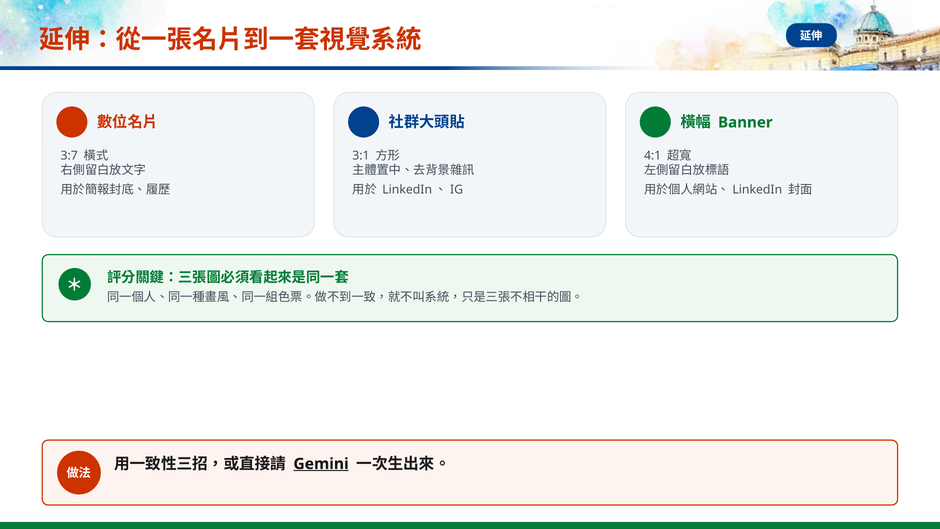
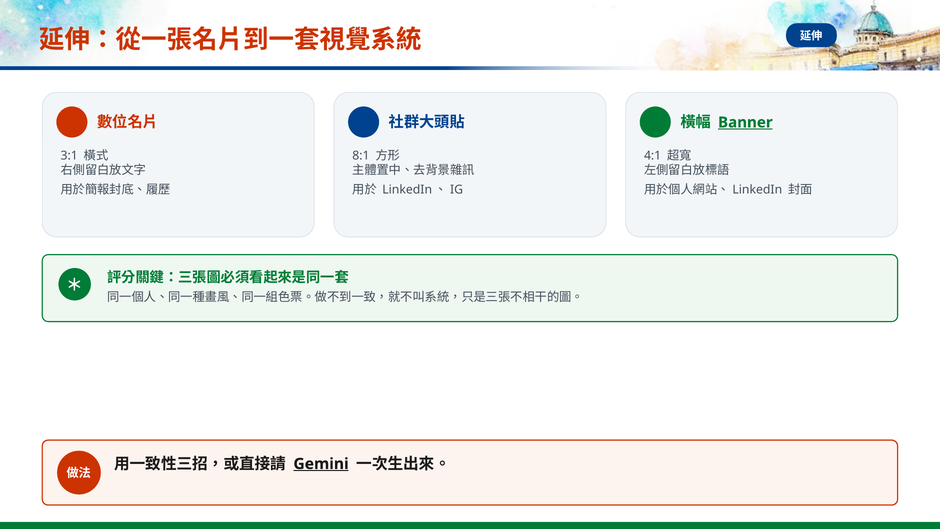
Banner underline: none -> present (745, 122)
3:7: 3:7 -> 3:1 (69, 156)
3:1: 3:1 -> 8:1 (361, 156)
